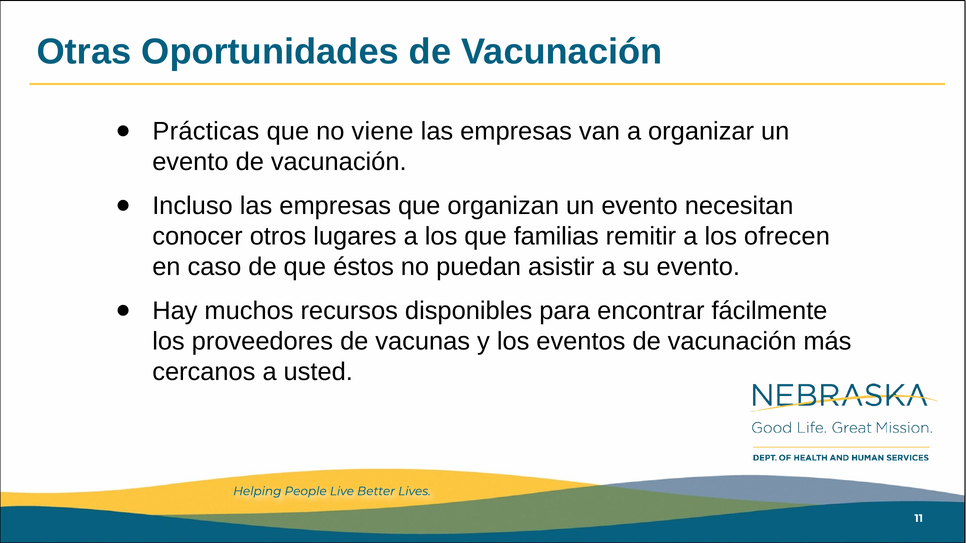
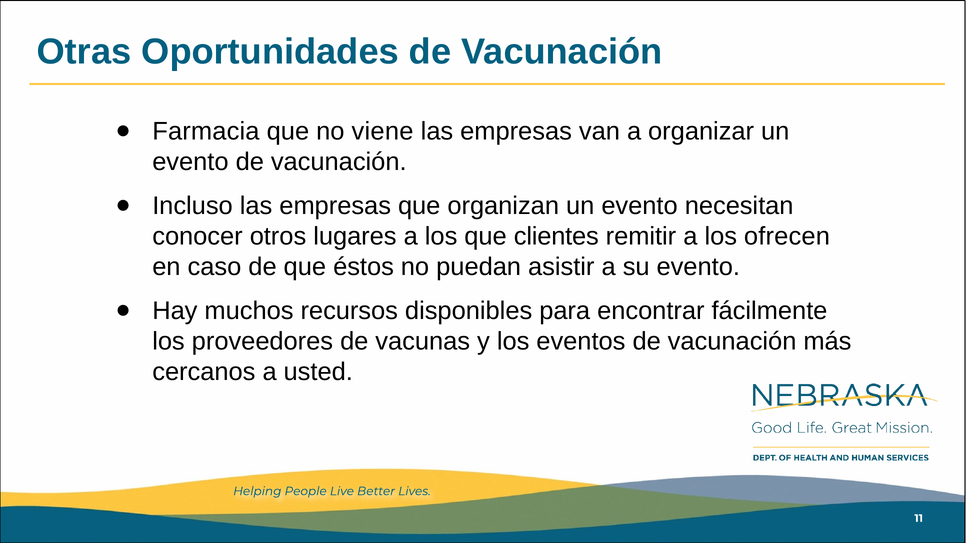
Prácticas: Prácticas -> Farmacia (206, 131)
familias: familias -> clientes (556, 236)
